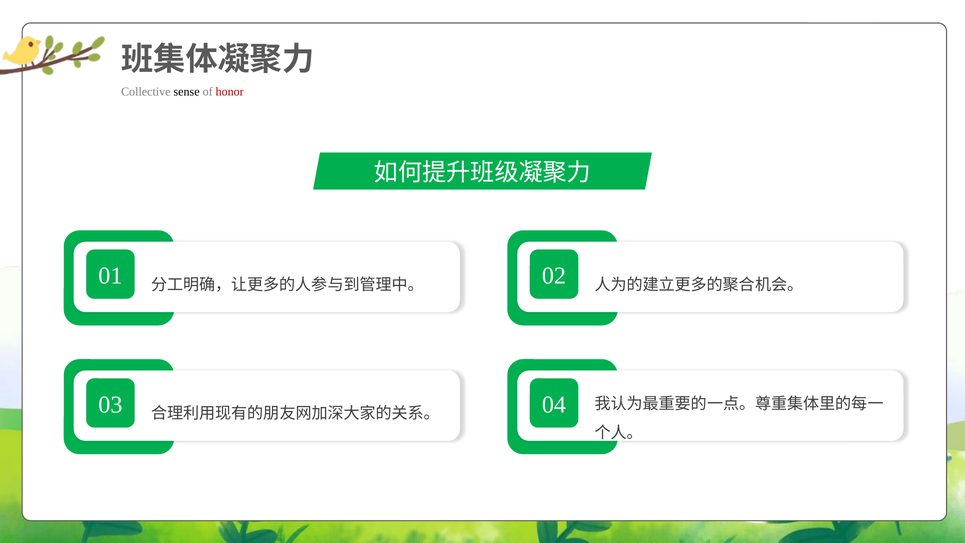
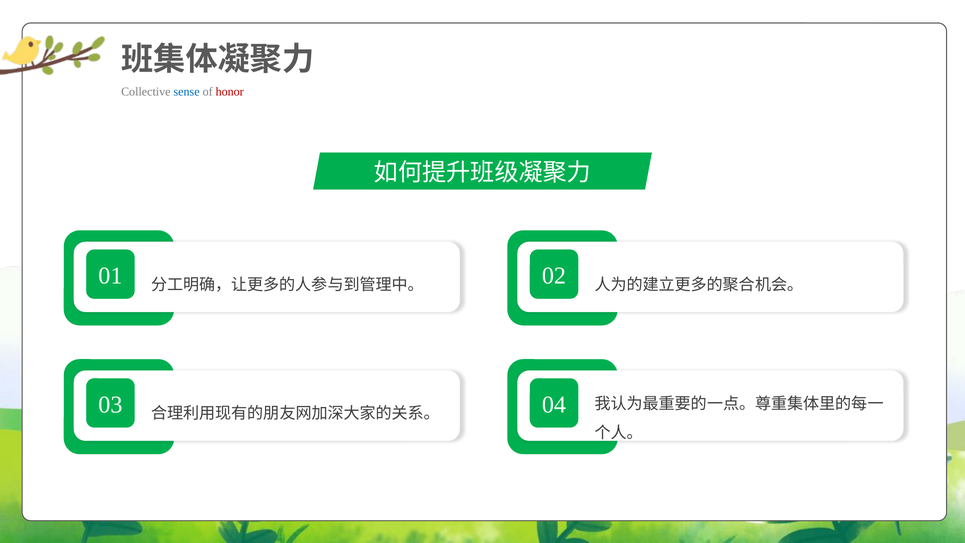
sense colour: black -> blue (187, 92)
